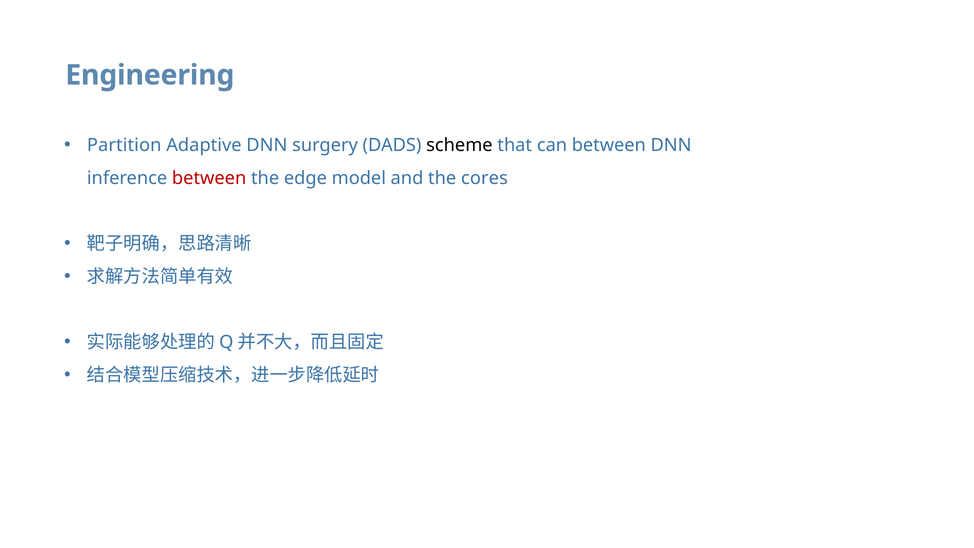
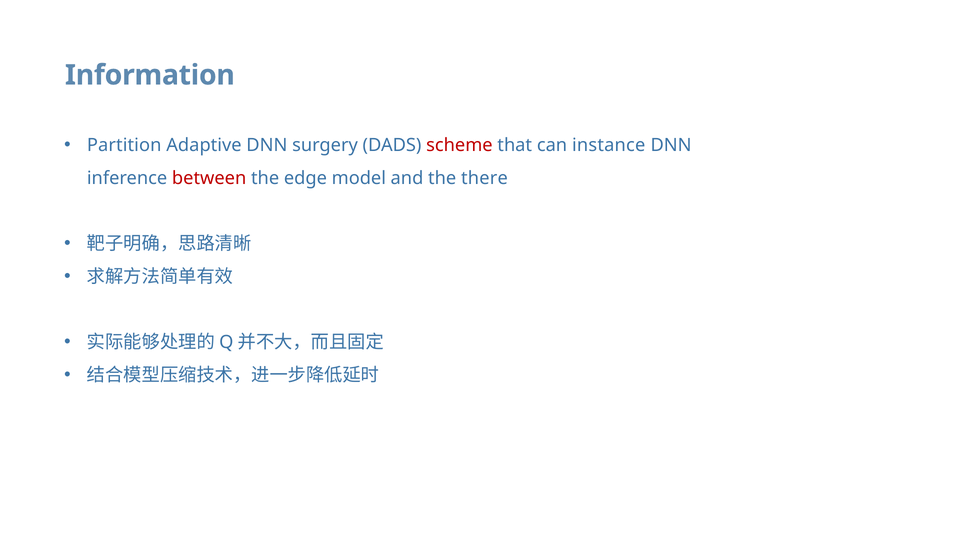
Engineering: Engineering -> Information (150, 75)
scheme colour: black -> red (459, 145)
can between: between -> instance (609, 145)
cores: cores -> there (484, 178)
